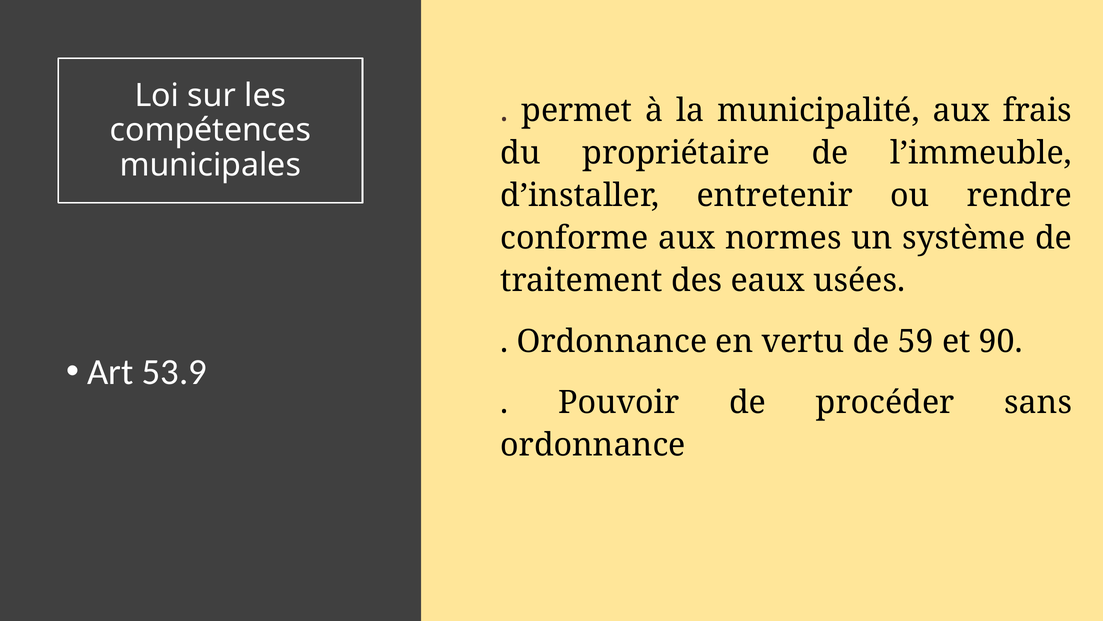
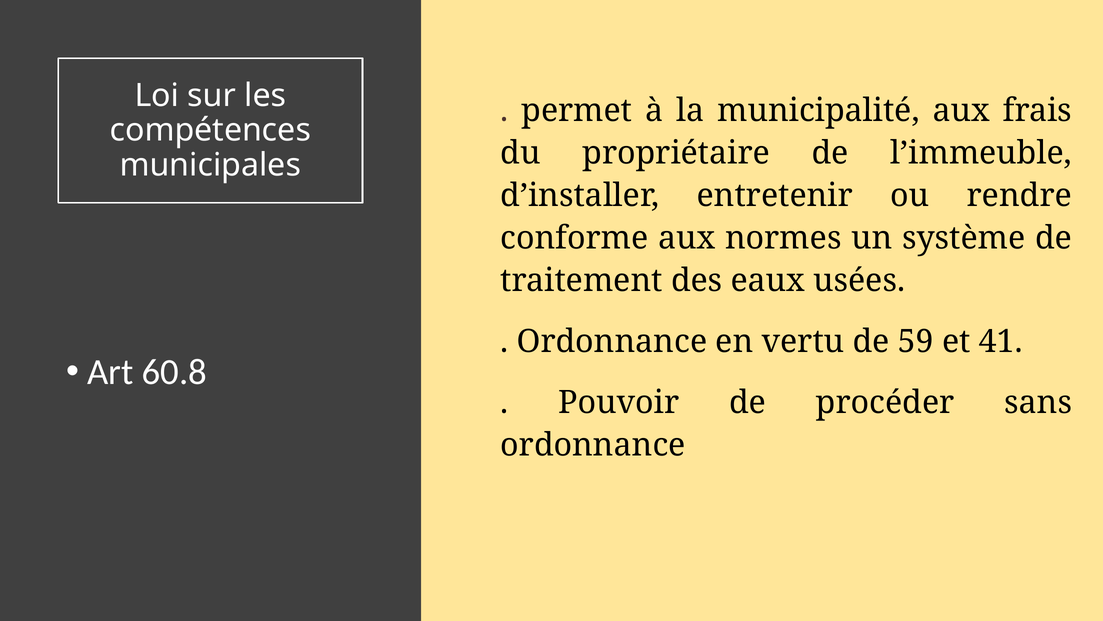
90: 90 -> 41 (1001, 341)
53.9: 53.9 -> 60.8 (174, 372)
